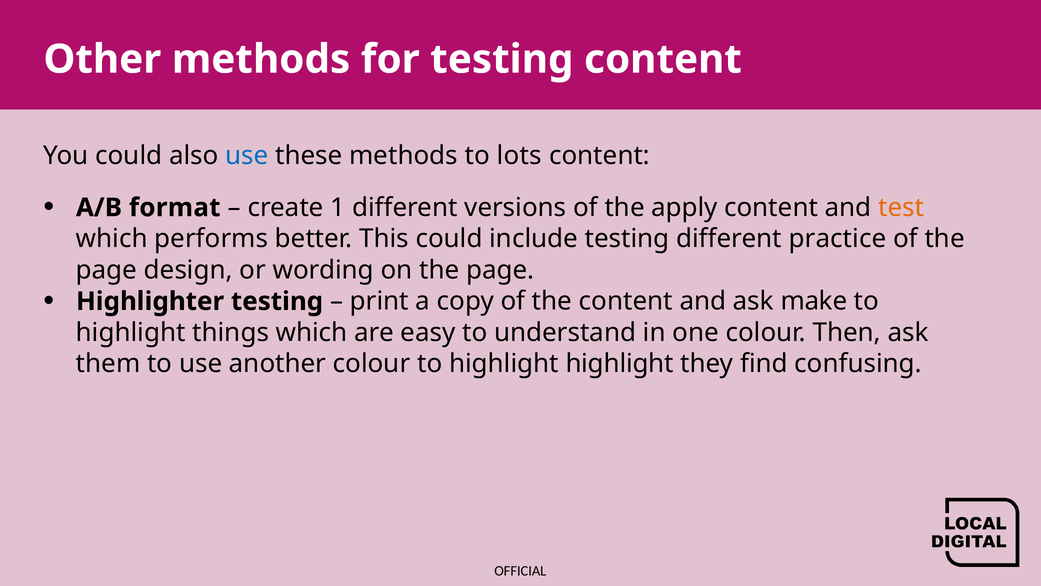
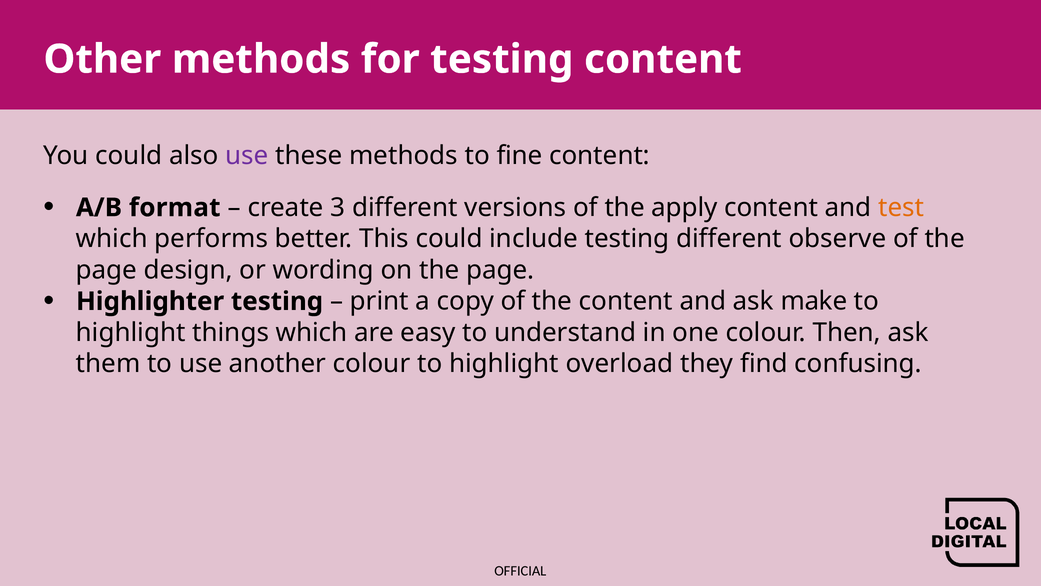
use colour: blue -> purple (247, 155)
lots: lots -> fine (520, 155)
1: 1 -> 3 (338, 207)
practice: practice -> observe (838, 239)
highlight highlight: highlight -> overload (620, 364)
